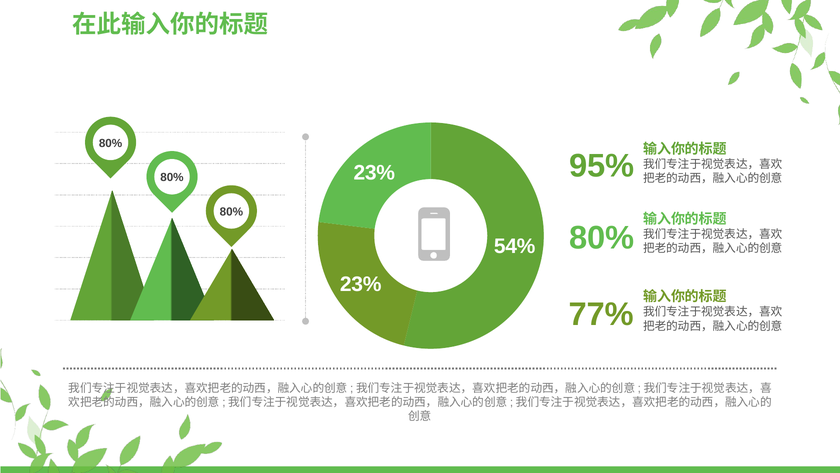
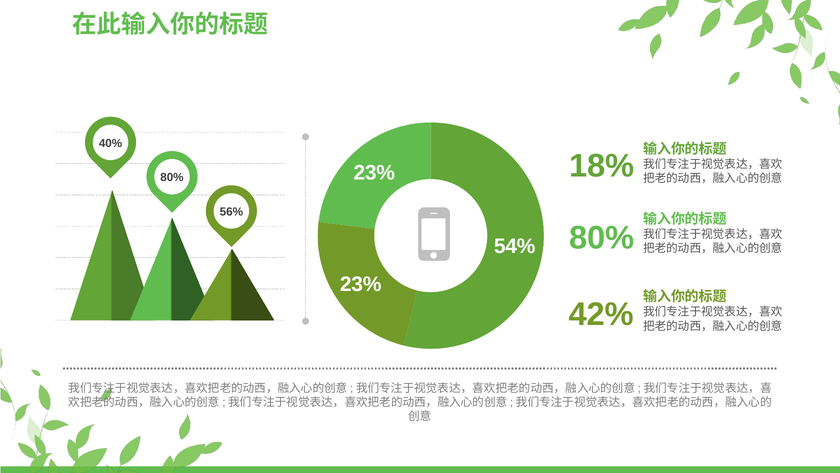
80%: 80% -> 40% (111, 143)
95%: 95% -> 18% (602, 166)
80%: 80% -> 56% (231, 212)
77%: 77% -> 42% (601, 314)
